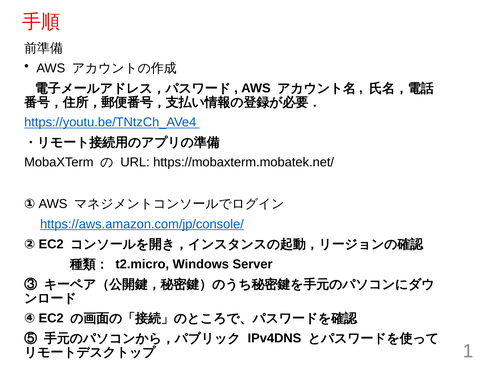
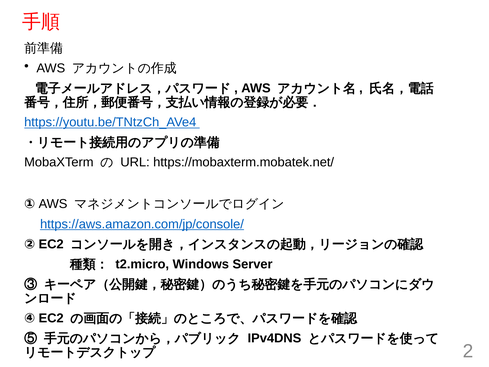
1: 1 -> 2 (468, 351)
